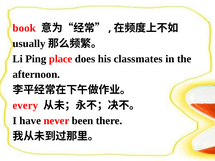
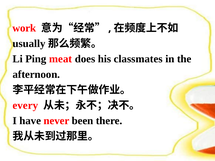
book: book -> work (24, 28)
place: place -> meat (61, 59)
